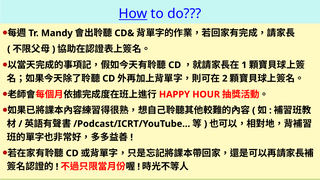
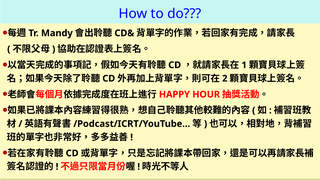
How underline: present -> none (133, 14)
